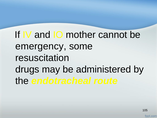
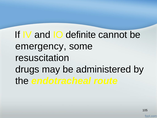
mother: mother -> definite (81, 35)
